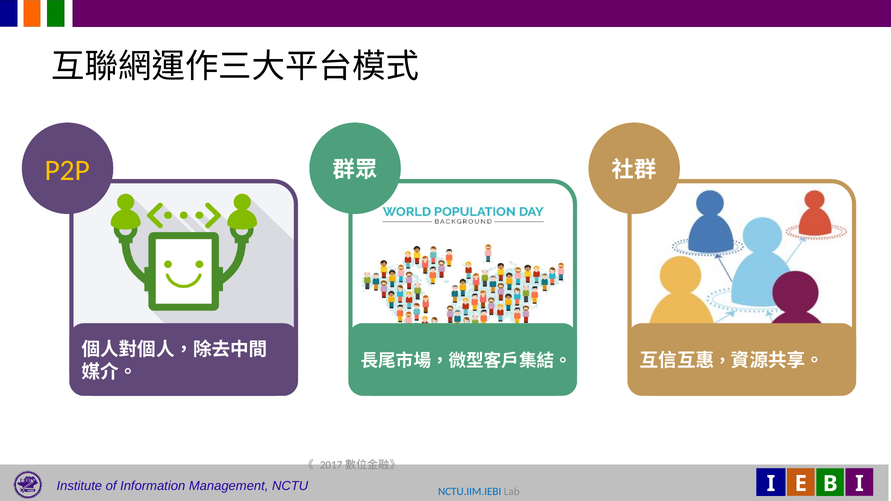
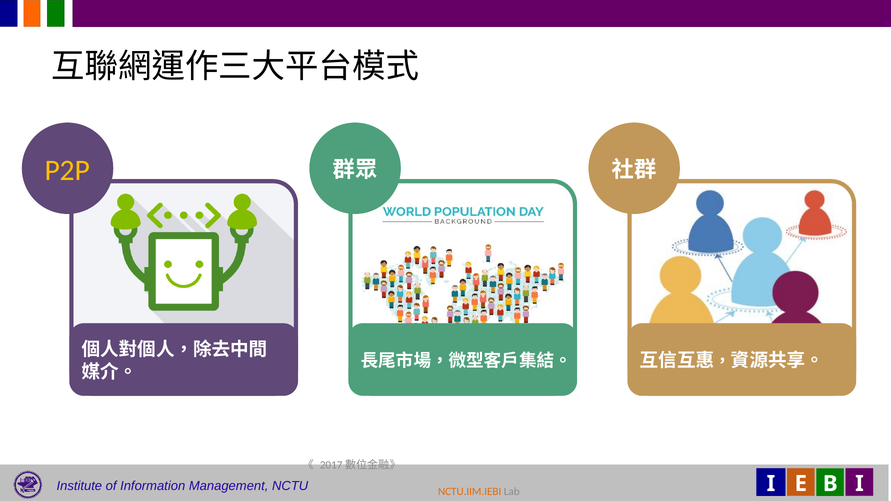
NCTU.IIM.IEBI colour: blue -> orange (470, 492)
